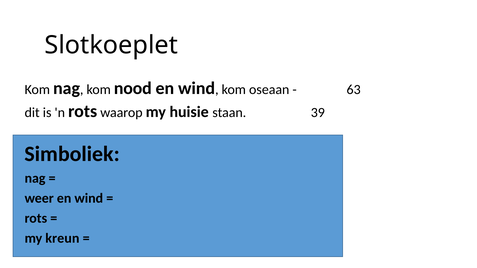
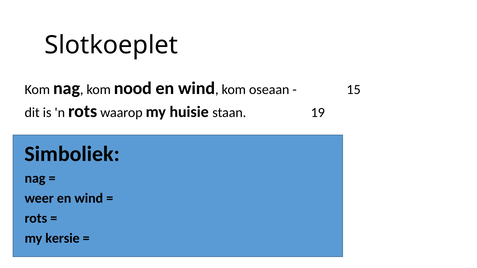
63: 63 -> 15 (354, 90)
39: 39 -> 19 (318, 113)
kreun: kreun -> kersie (62, 238)
